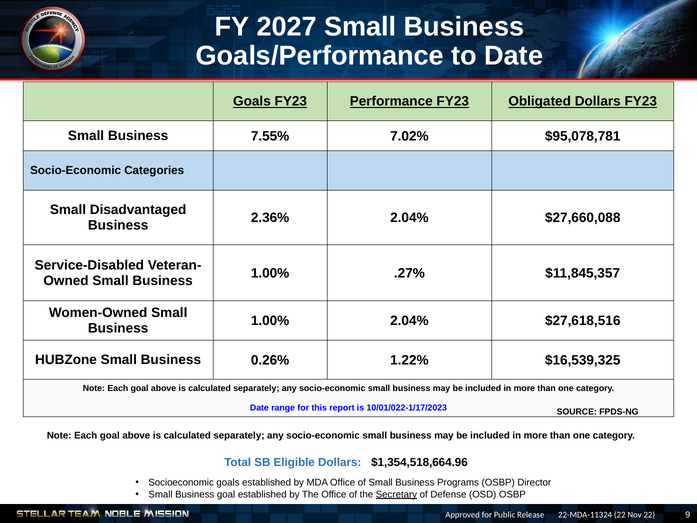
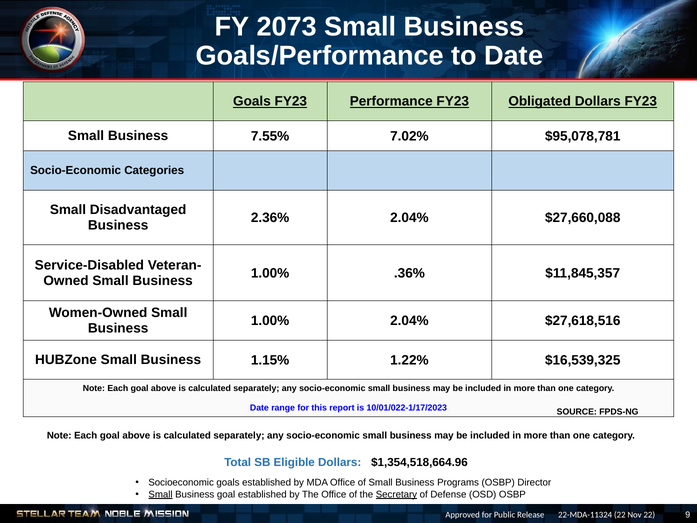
2027: 2027 -> 2073 (287, 27)
.27%: .27% -> .36% (409, 273)
0.26%: 0.26% -> 1.15% (270, 360)
Small underline: none -> present (161, 494)
